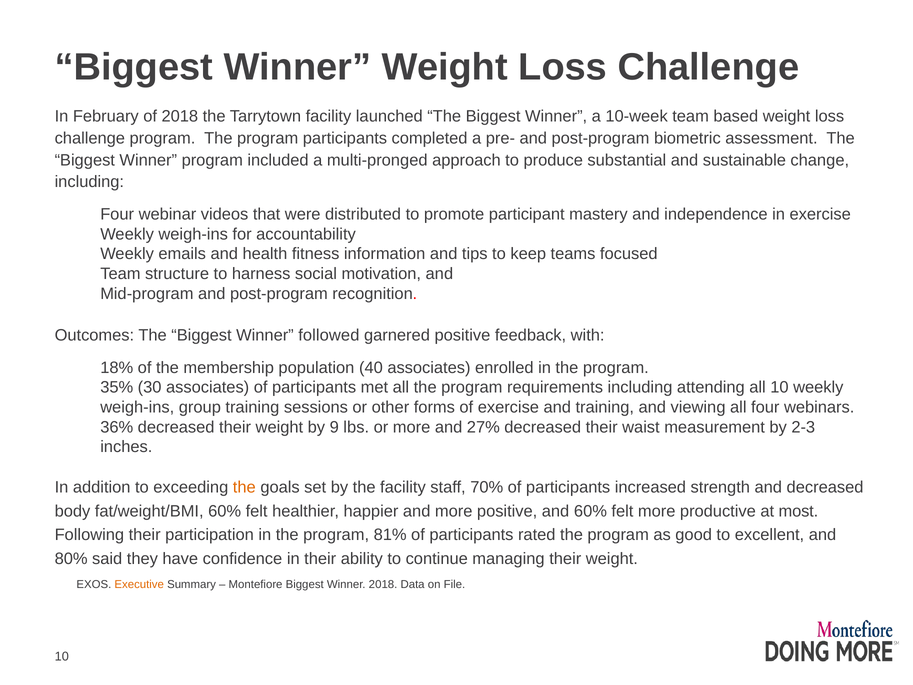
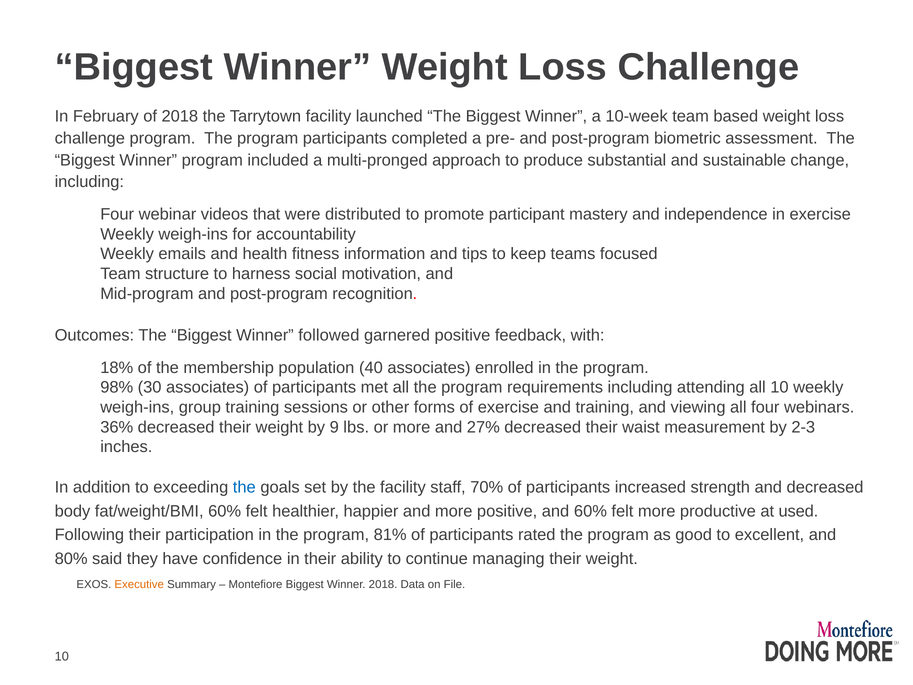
35%: 35% -> 98% (117, 387)
the colour: orange -> blue (244, 487)
most: most -> used (798, 511)
